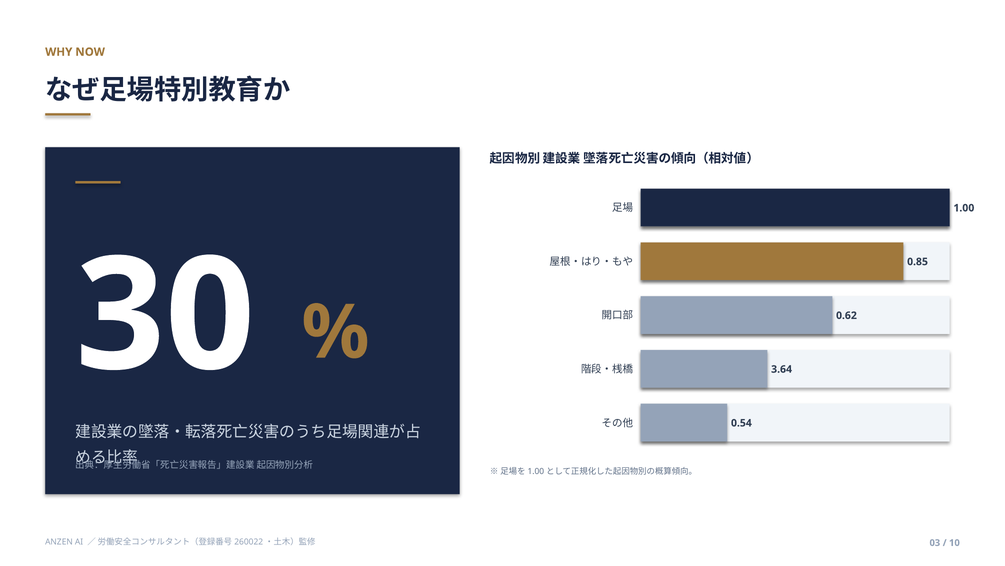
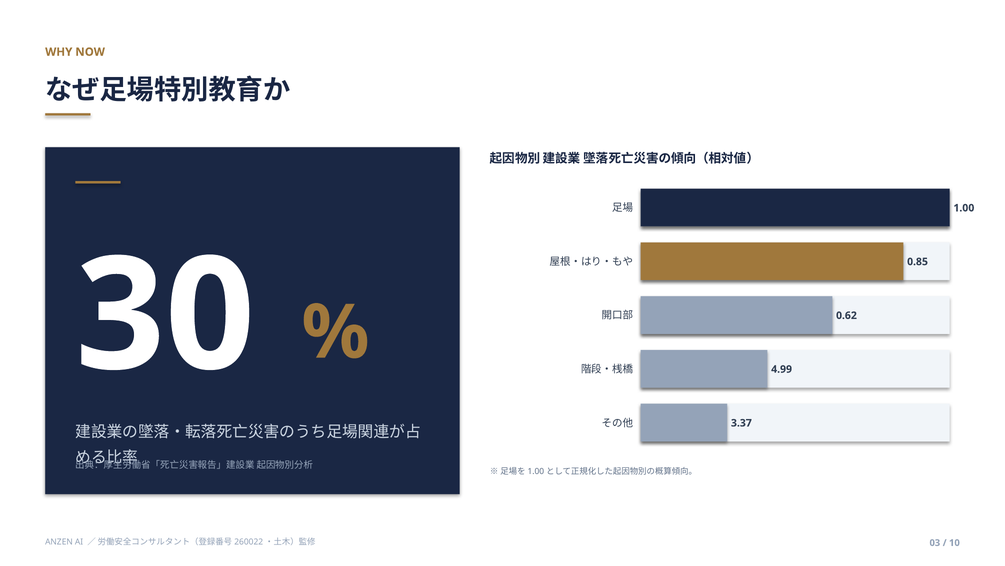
3.64: 3.64 -> 4.99 (782, 369)
0.54: 0.54 -> 3.37 (741, 423)
